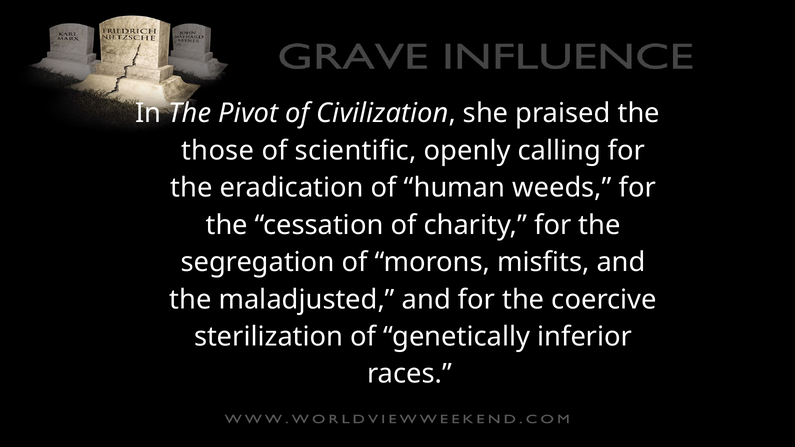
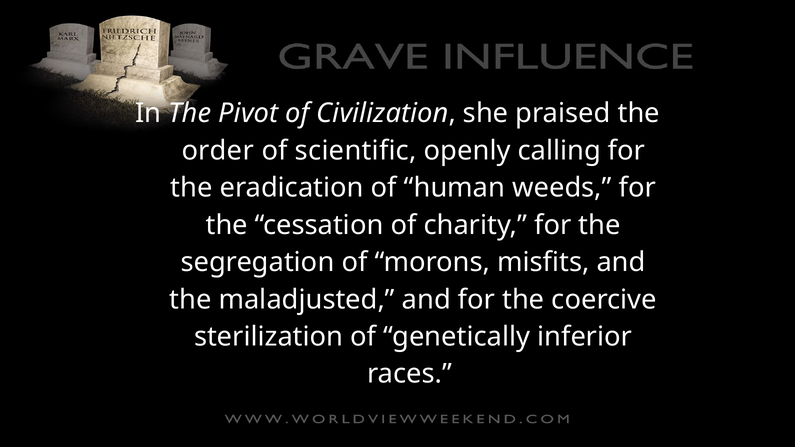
those: those -> order (218, 151)
